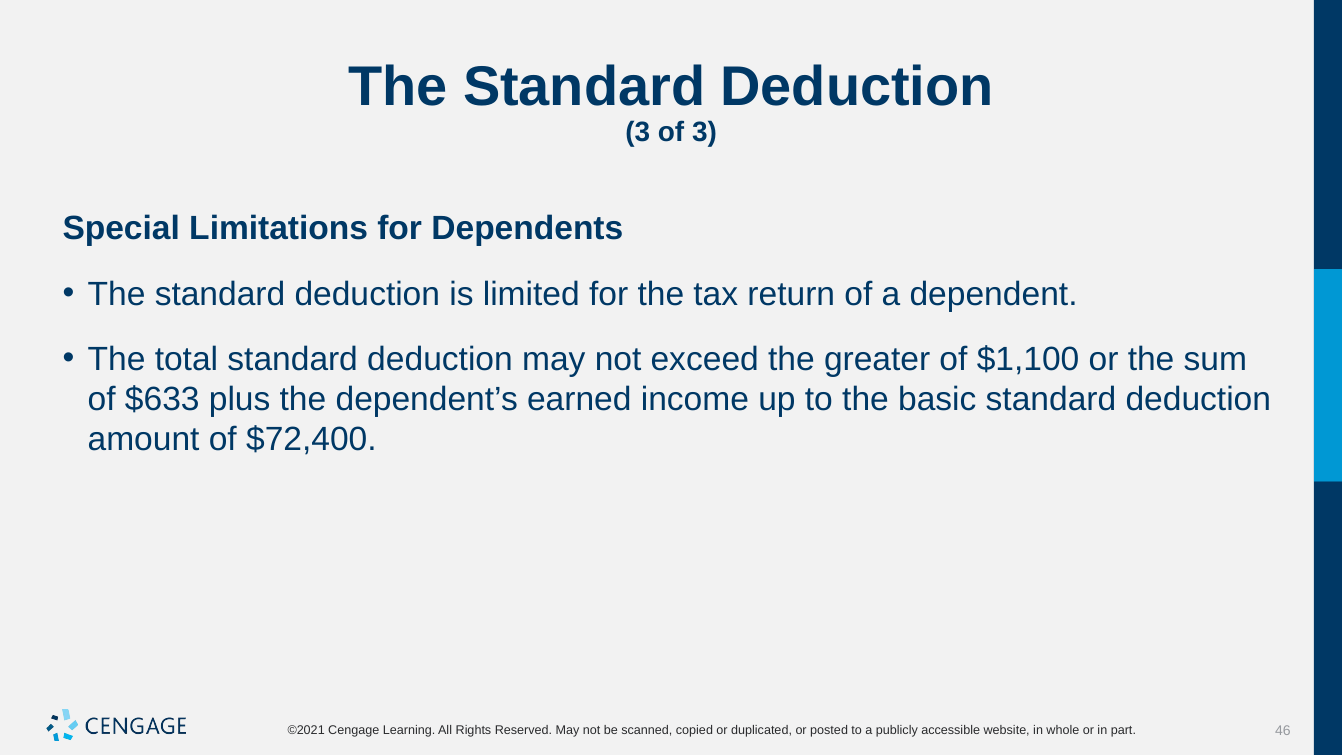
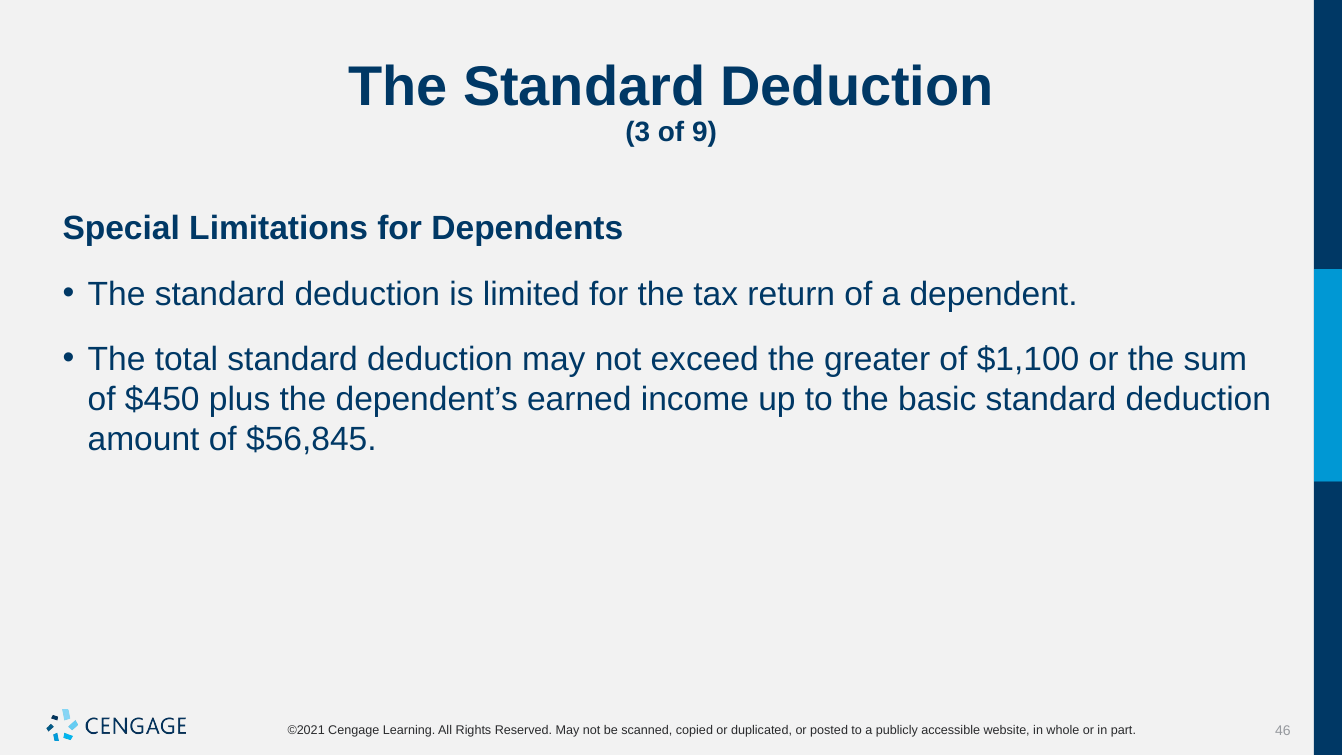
of 3: 3 -> 9 (704, 132)
$633: $633 -> $450 (162, 400)
$72,400: $72,400 -> $56,845 (311, 440)
